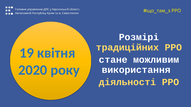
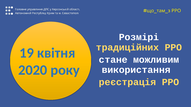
діяльності: діяльності -> реєстрація (127, 82)
